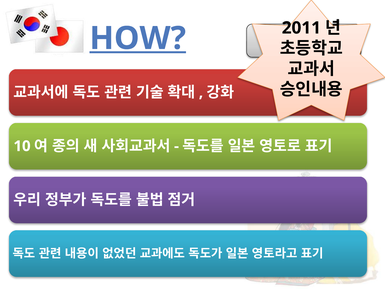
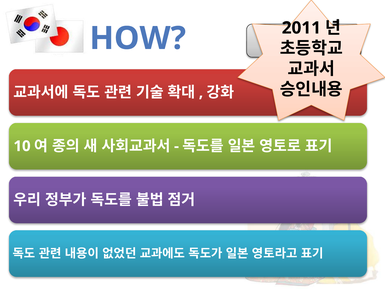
HOW underline: present -> none (138, 38)
